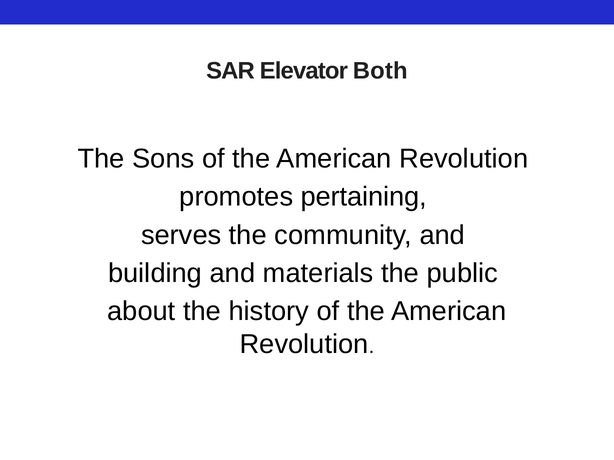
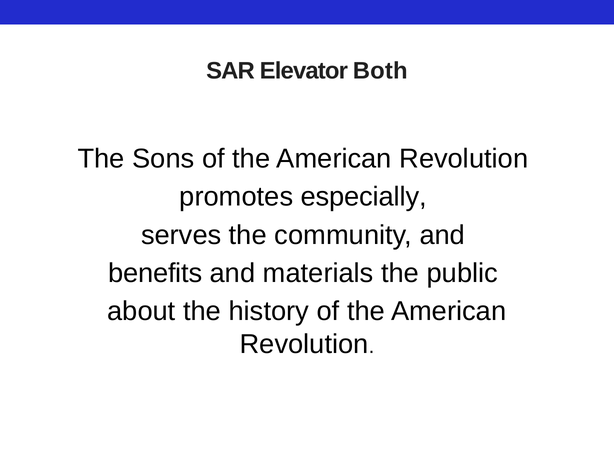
pertaining: pertaining -> especially (364, 197)
building: building -> benefits (155, 273)
